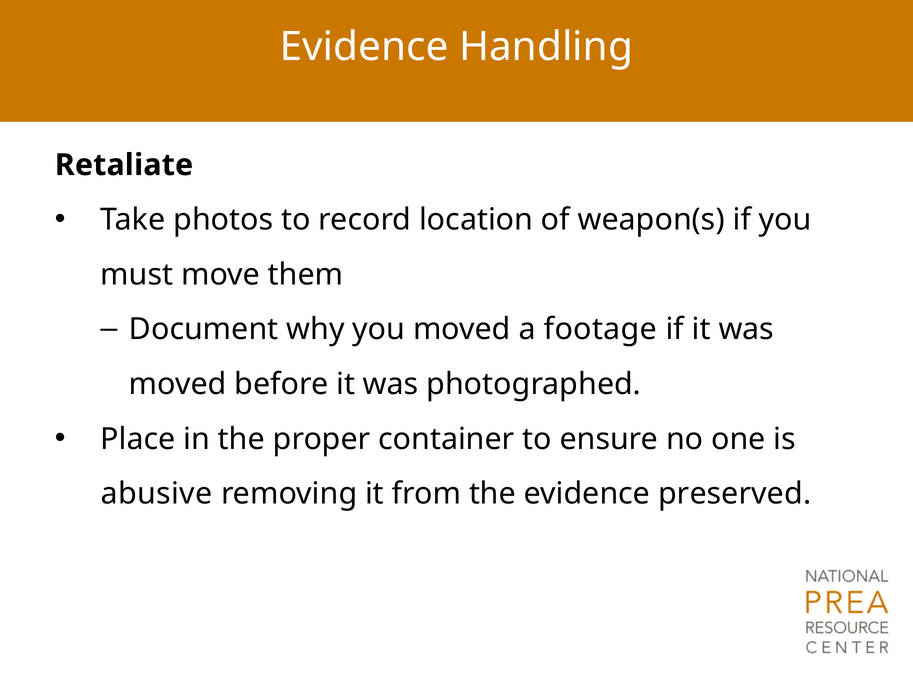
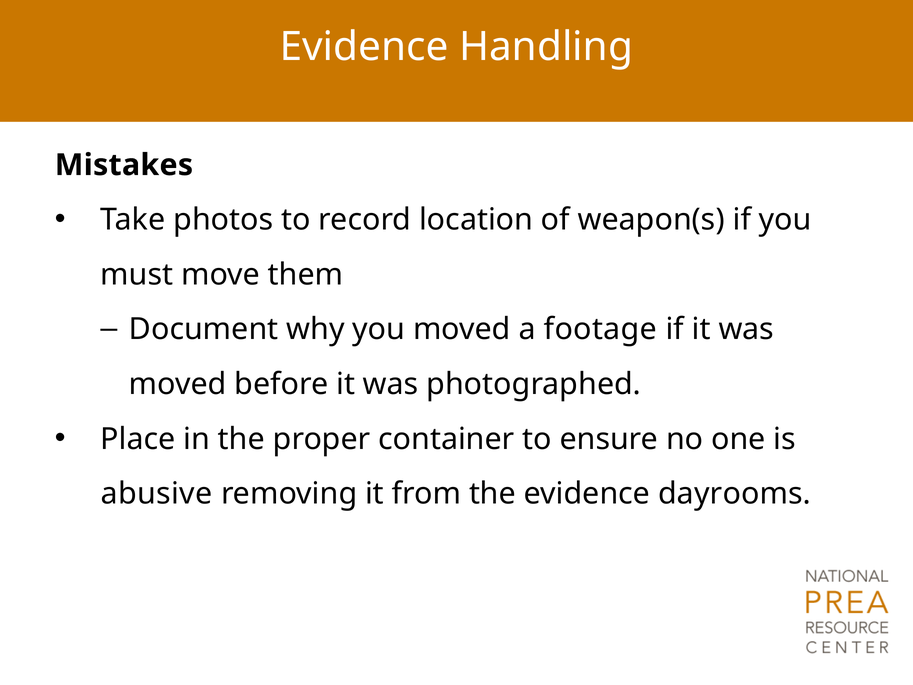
Retaliate: Retaliate -> Mistakes (124, 165)
preserved: preserved -> dayrooms (735, 494)
